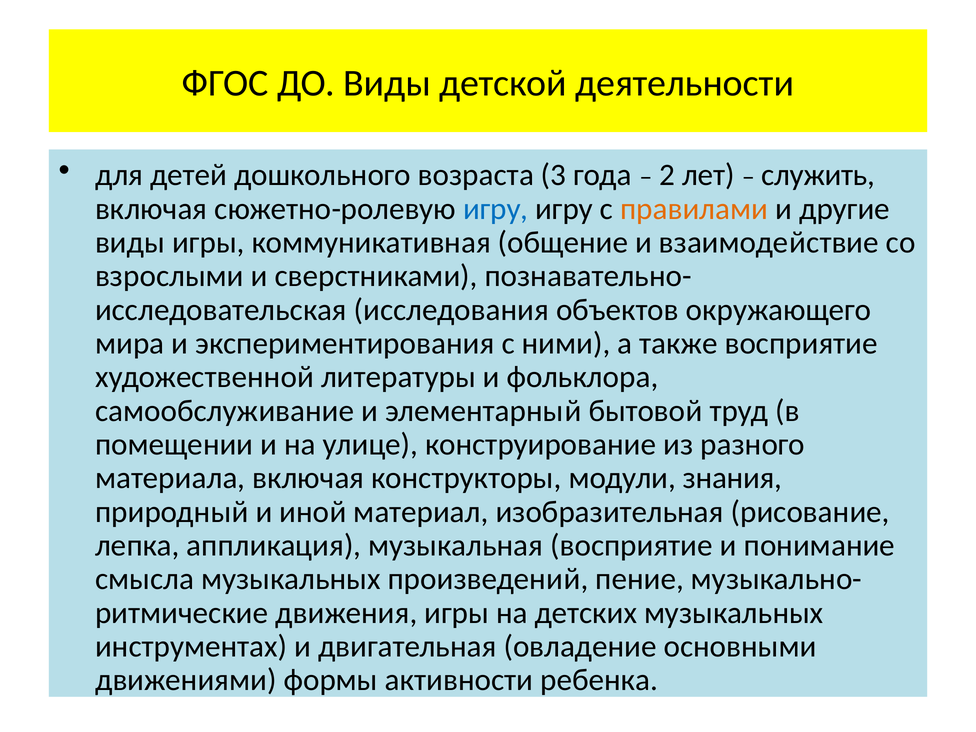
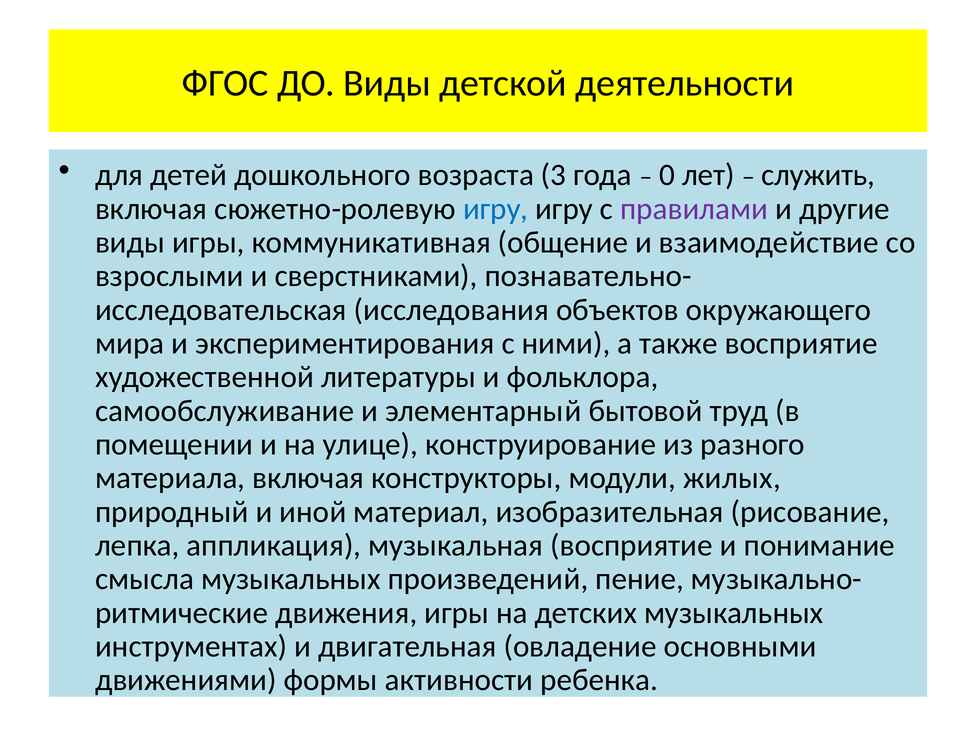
2: 2 -> 0 (667, 175)
правилами colour: orange -> purple (694, 209)
знания: знания -> жилых (732, 478)
